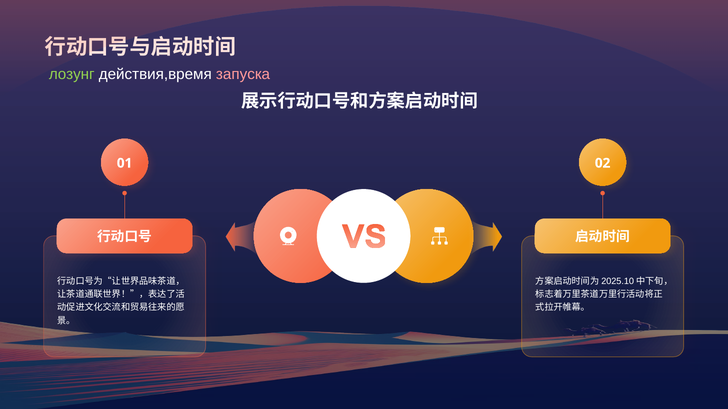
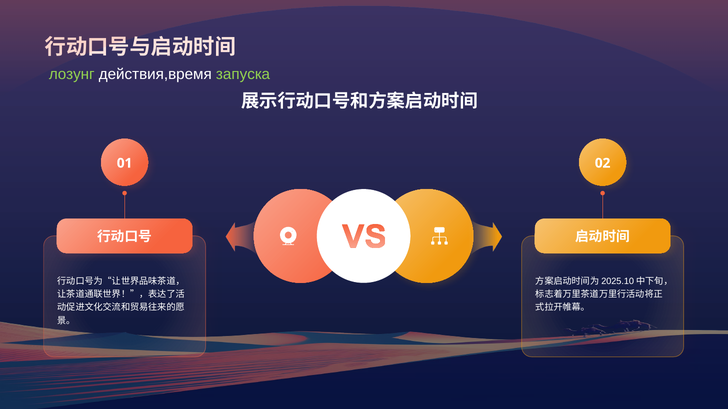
запуска colour: pink -> light green (243, 74)
